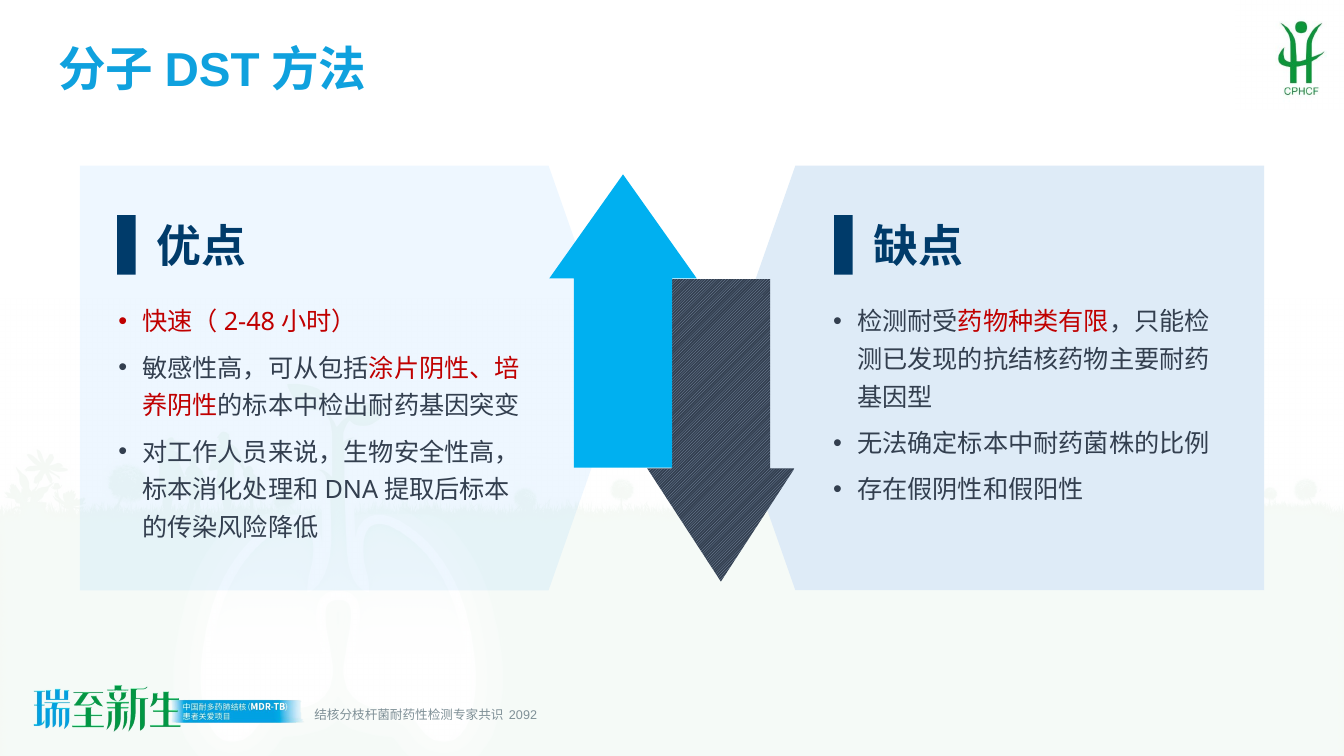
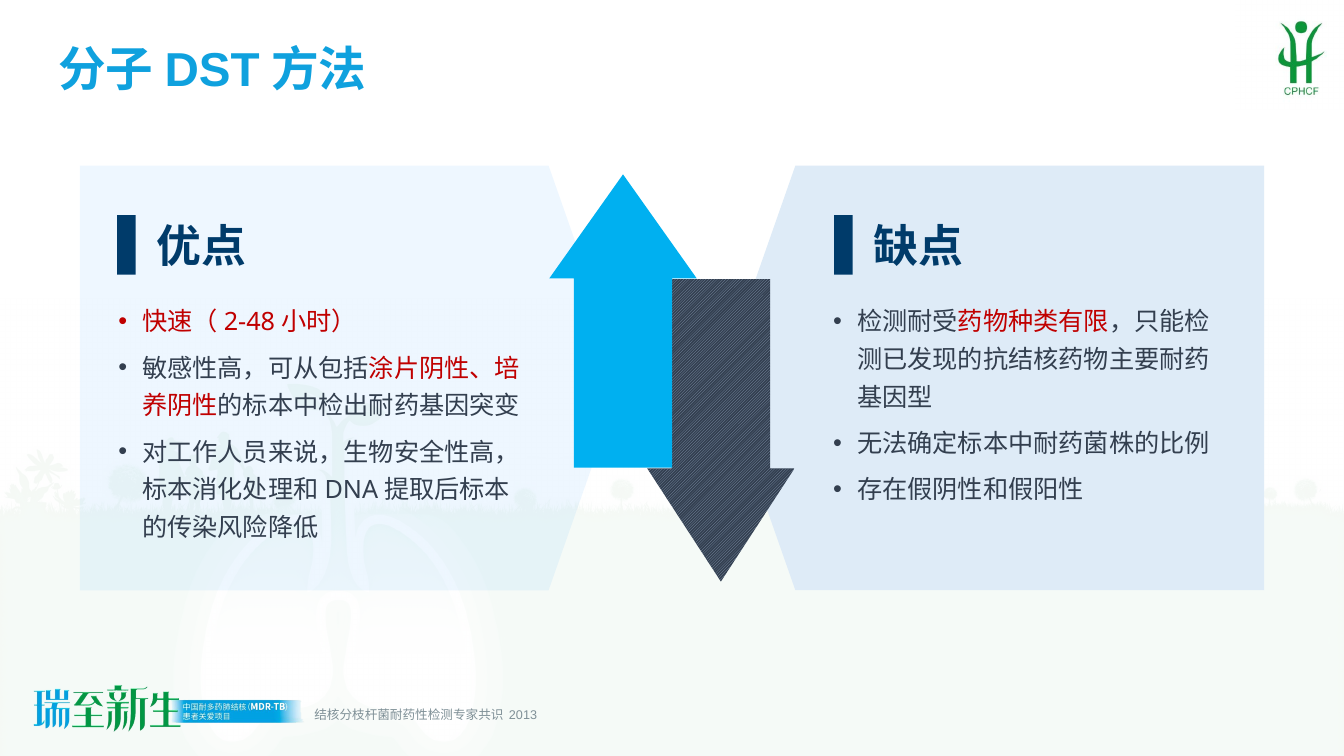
2092: 2092 -> 2013 (523, 716)
